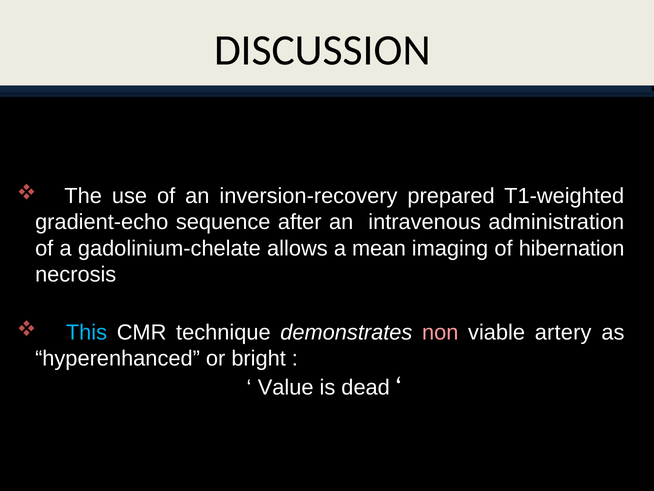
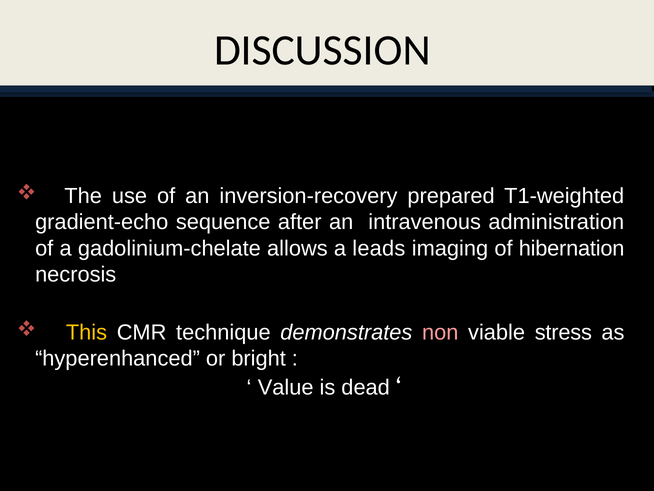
mean: mean -> leads (379, 248)
This colour: light blue -> yellow (86, 332)
artery: artery -> stress (563, 332)
